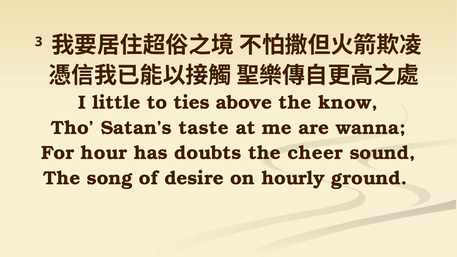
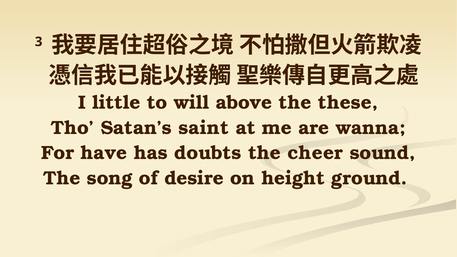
ties: ties -> will (191, 103)
know: know -> these (348, 103)
taste: taste -> saint (204, 128)
hour: hour -> have (104, 153)
hourly: hourly -> height (293, 178)
